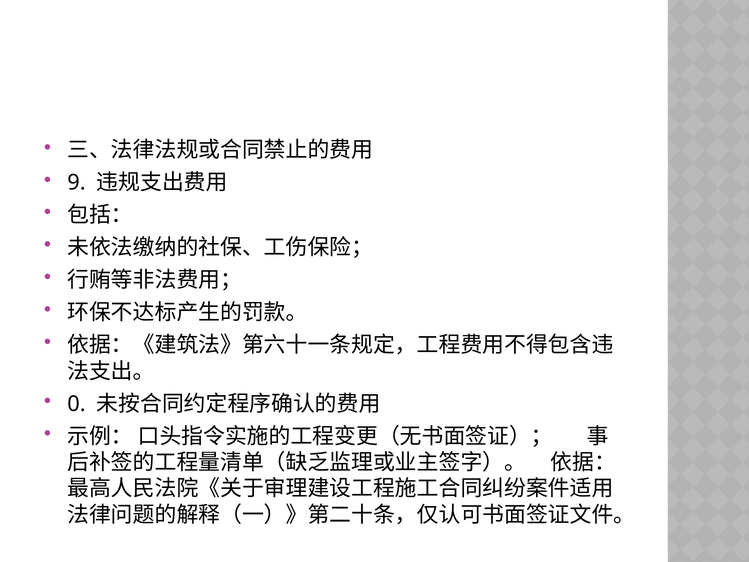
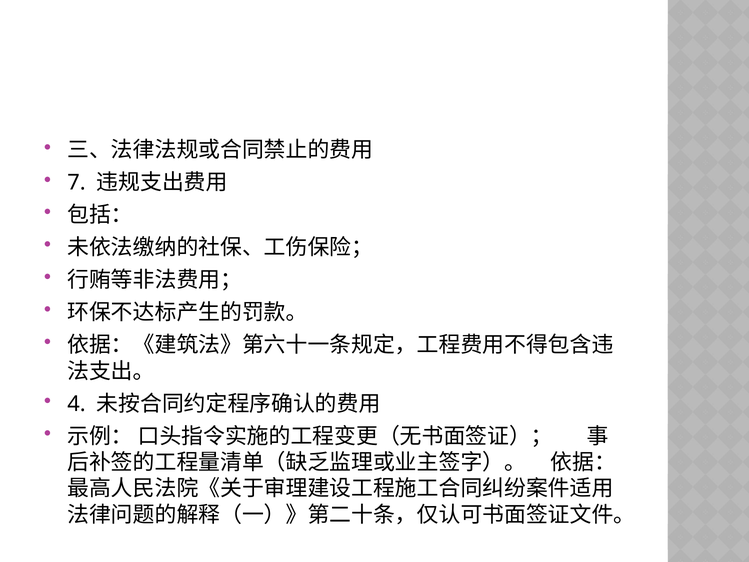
9: 9 -> 7 (76, 183)
0: 0 -> 4 (76, 404)
